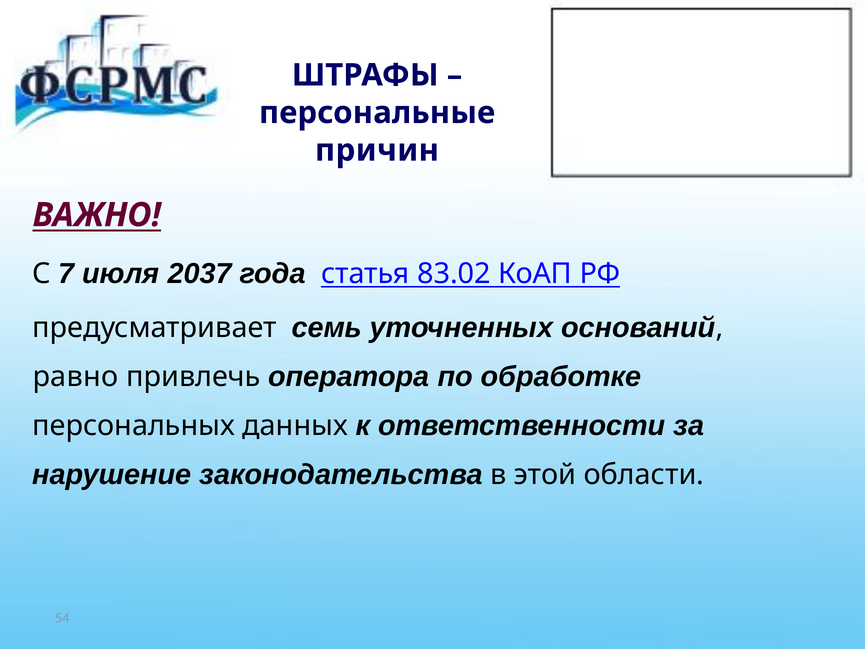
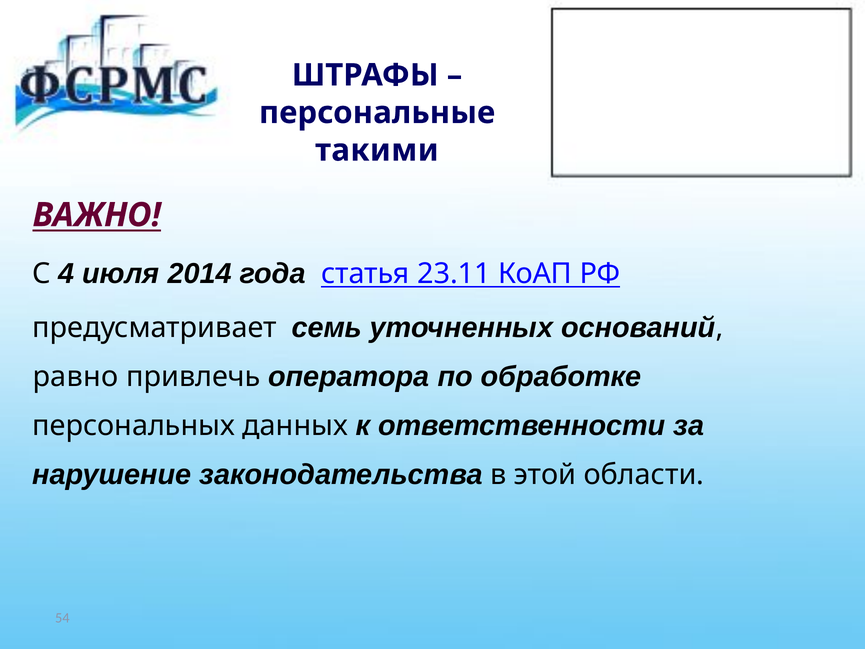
причин: причин -> такими (377, 150)
7: 7 -> 4 (66, 274)
2037: 2037 -> 2014 (200, 274)
83.02: 83.02 -> 23.11 (454, 274)
